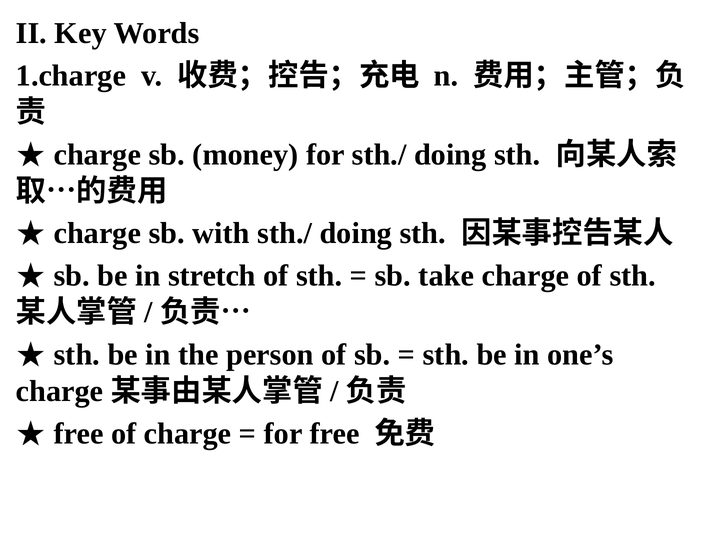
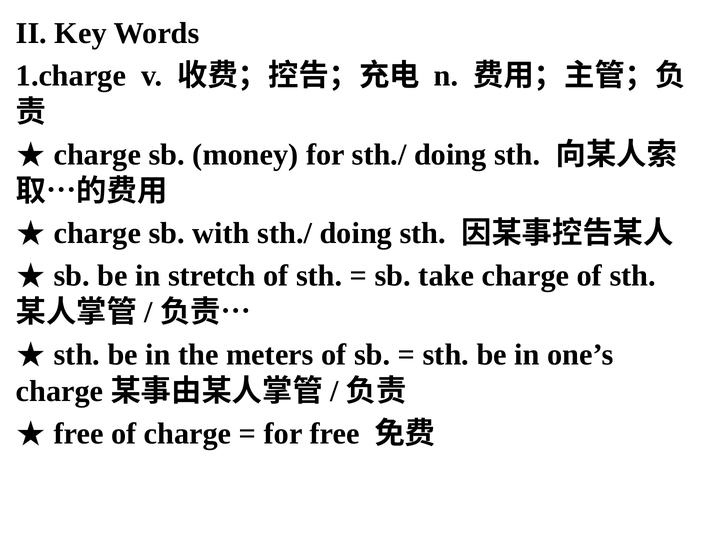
person: person -> meters (270, 355)
